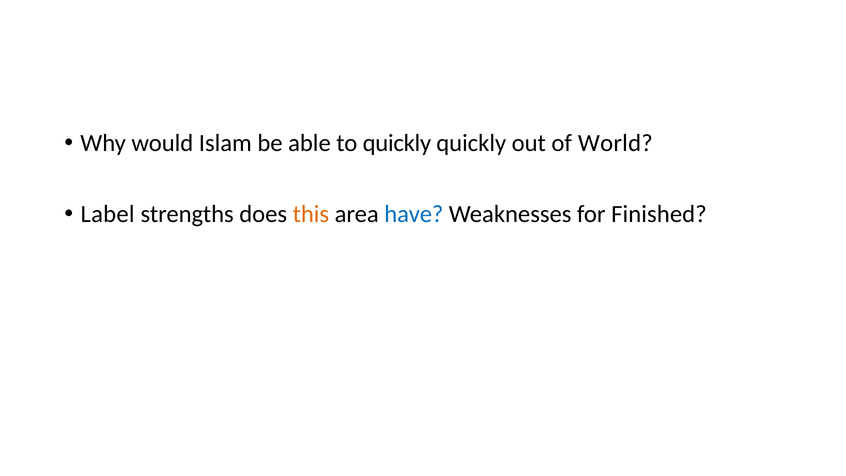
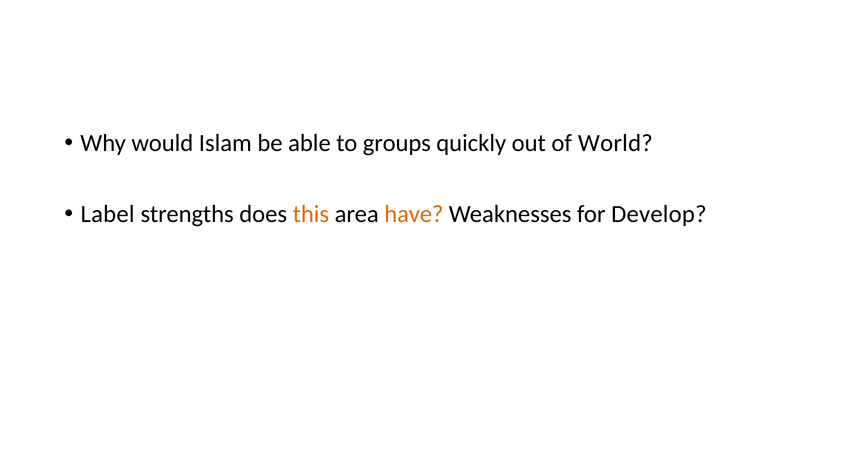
to quickly: quickly -> groups (397, 143)
have colour: blue -> orange (414, 214)
Finished: Finished -> Develop (659, 214)
